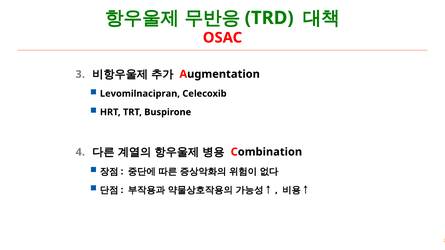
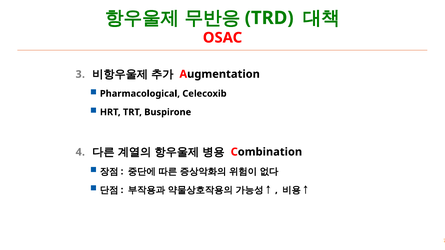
Levomilnacipran: Levomilnacipran -> Pharmacological (140, 94)
